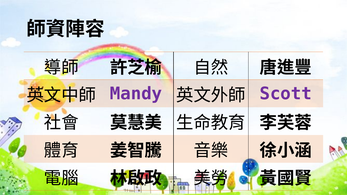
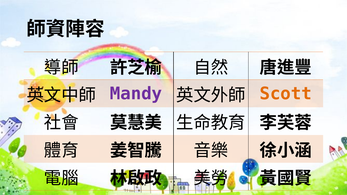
Scott colour: purple -> orange (286, 94)
